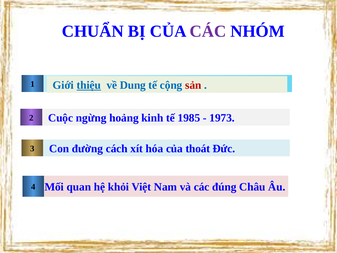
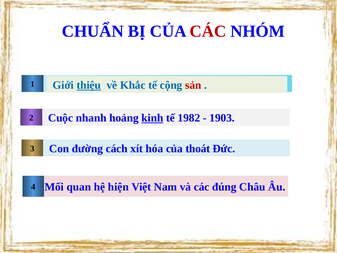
CÁC colour: purple -> red (208, 31)
Dung: Dung -> Khắc (133, 85)
ngừng: ngừng -> nhanh (91, 118)
kinh underline: none -> present (152, 118)
1985: 1985 -> 1982 (189, 118)
1973: 1973 -> 1903 (222, 118)
khỏi: khỏi -> hiện (118, 187)
